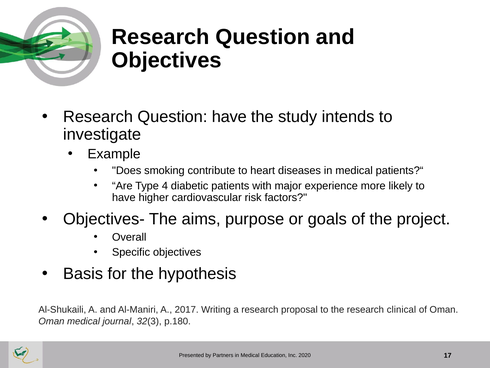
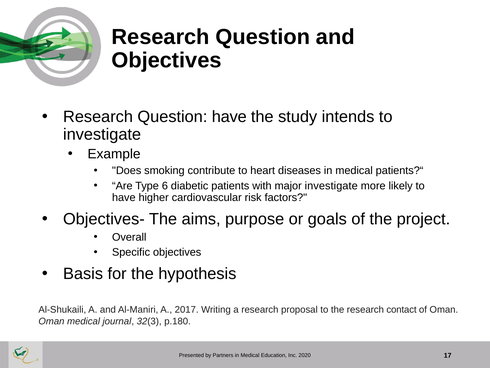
4: 4 -> 6 (165, 186)
major experience: experience -> investigate (331, 186)
clinical: clinical -> contact (402, 309)
